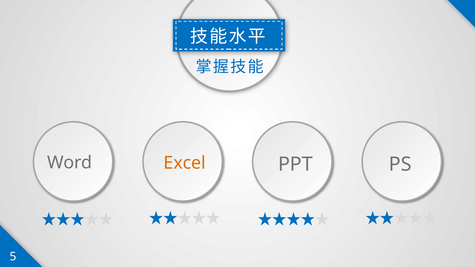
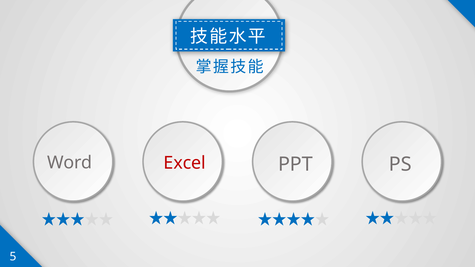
Excel colour: orange -> red (185, 163)
